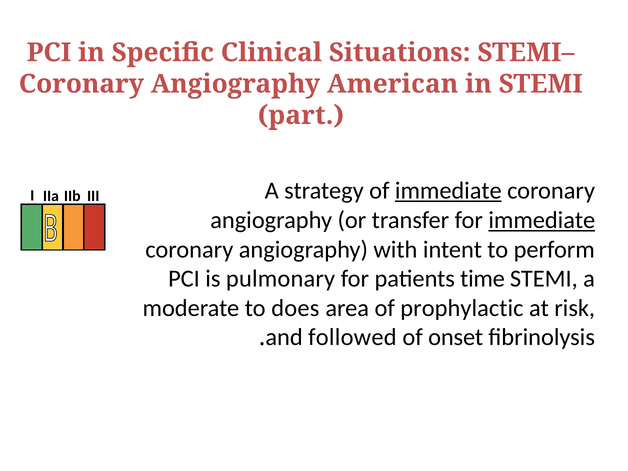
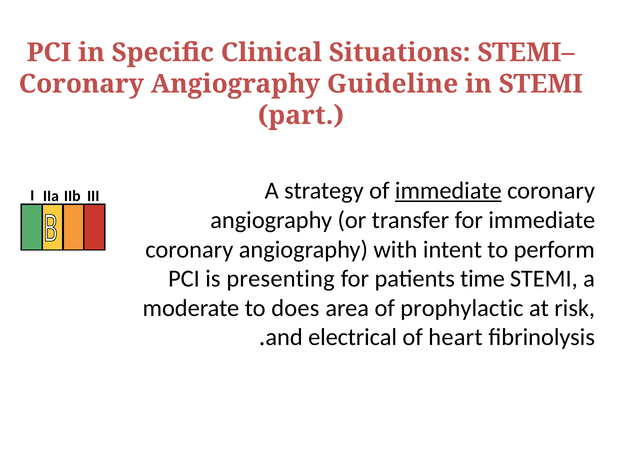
American: American -> Guideline (393, 84)
immediate underline: present -> none (542, 220)
pulmonary: pulmonary -> presenting (281, 279)
followed: followed -> electrical (353, 337)
onset: onset -> heart (455, 337)
